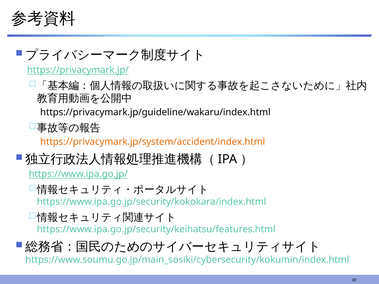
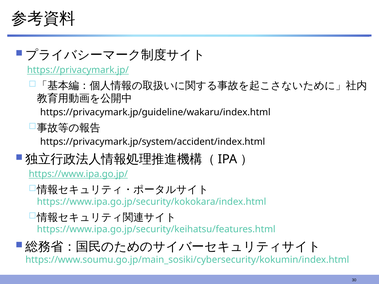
https://privacymark.jp/system/accident/index.html colour: orange -> black (153, 142)
